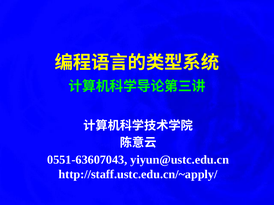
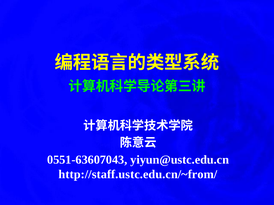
http://staff.ustc.edu.cn/~apply/: http://staff.ustc.edu.cn/~apply/ -> http://staff.ustc.edu.cn/~from/ (138, 175)
